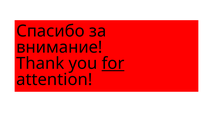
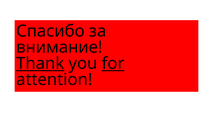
Thank underline: none -> present (40, 63)
